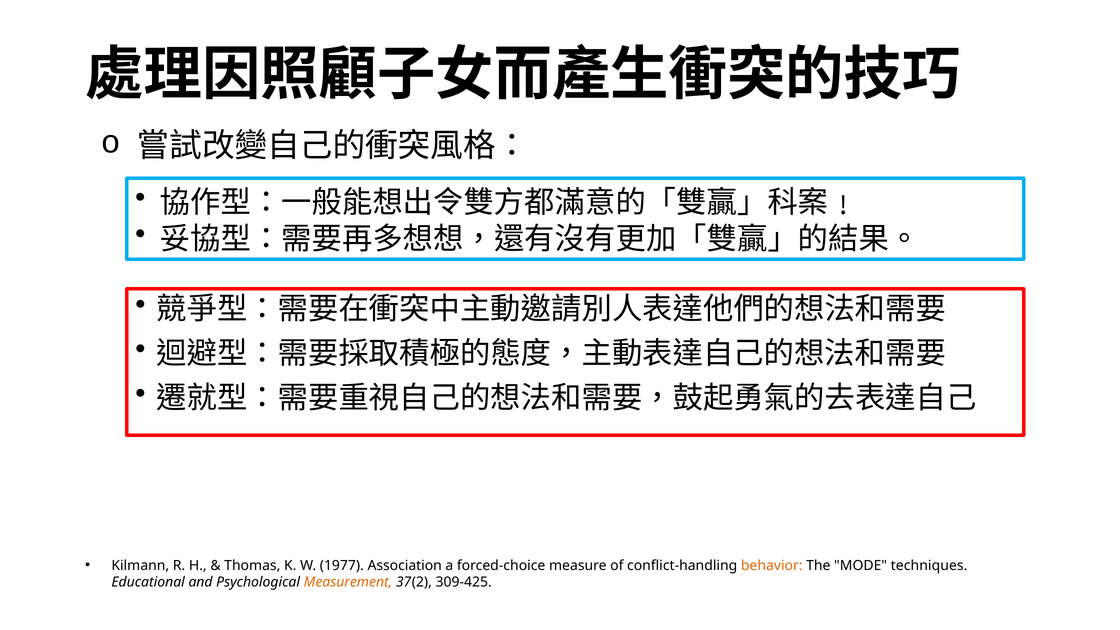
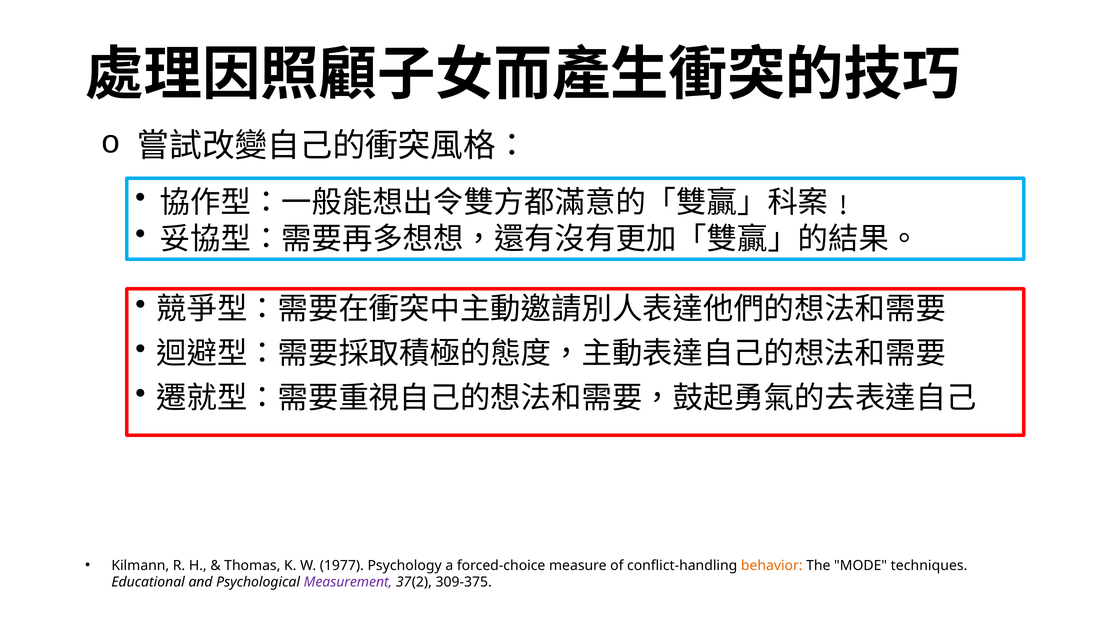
Association: Association -> Psychology (405, 566)
Measurement colour: orange -> purple (348, 582)
309-425: 309-425 -> 309-375 (464, 582)
